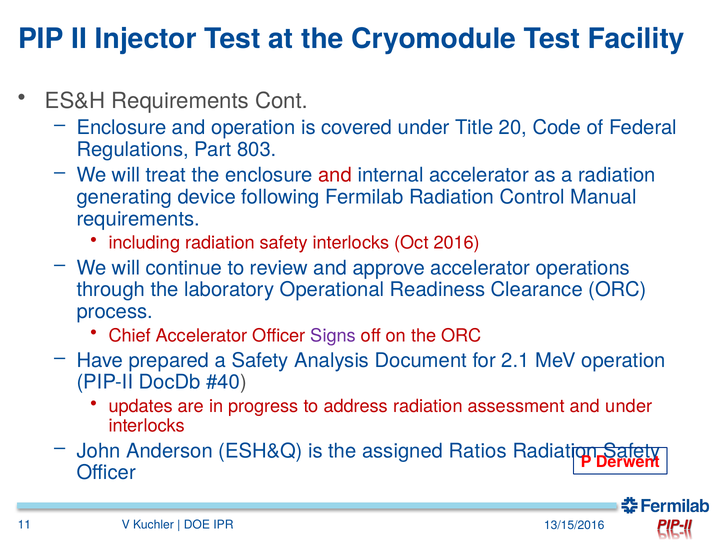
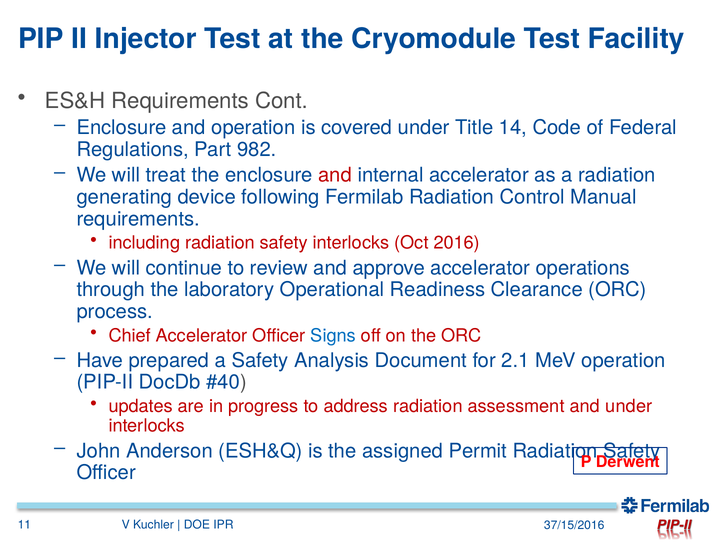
20: 20 -> 14 (513, 128)
803: 803 -> 982 (257, 150)
Signs colour: purple -> blue (333, 336)
Ratios: Ratios -> Permit (478, 451)
13/15/2016: 13/15/2016 -> 37/15/2016 (574, 525)
